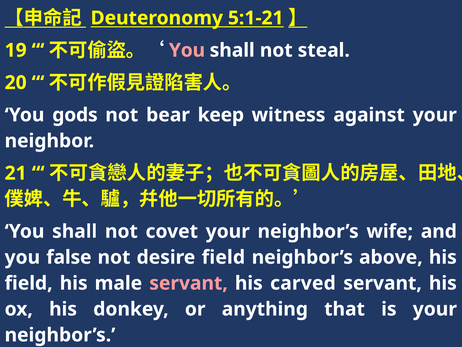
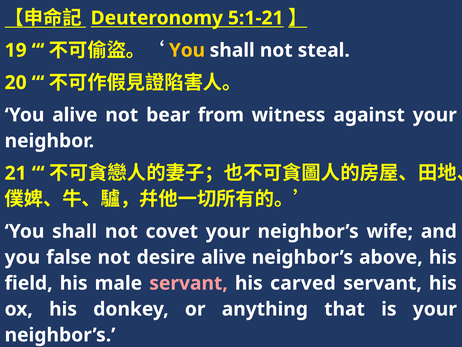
You colour: pink -> yellow (187, 50)
You gods: gods -> alive (75, 115)
keep: keep -> from (221, 115)
desire field: field -> alive (224, 257)
